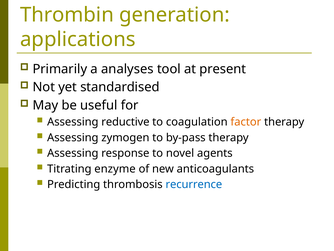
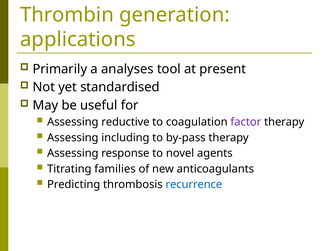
factor colour: orange -> purple (246, 122)
zymogen: zymogen -> including (125, 137)
enzyme: enzyme -> families (115, 169)
